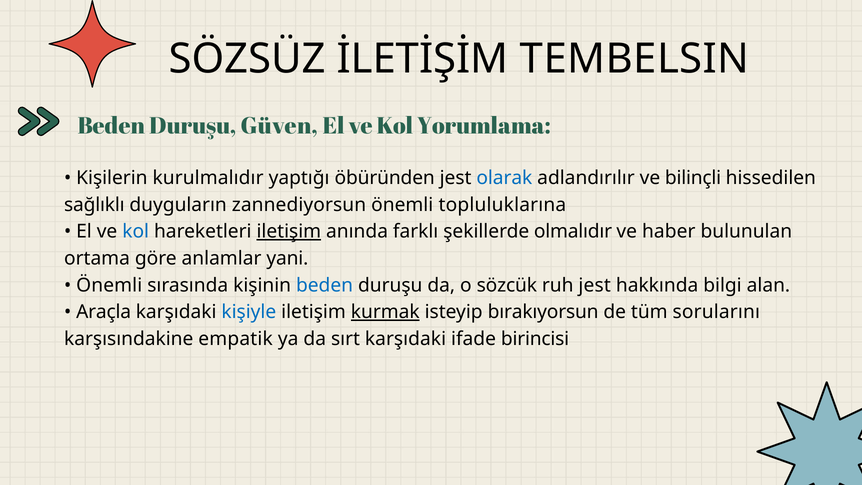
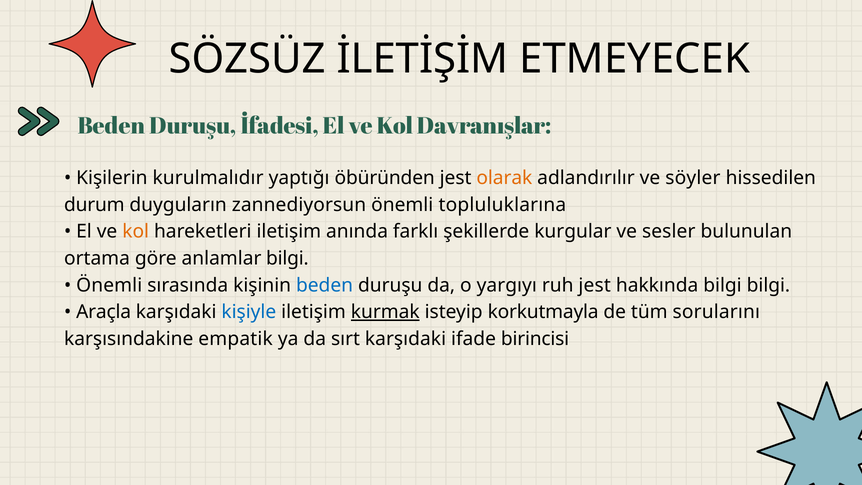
TEMBELSIN: TEMBELSIN -> ETMEYECEK (635, 59)
Güven: Güven -> İfadesi (280, 126)
Yorumlama: Yorumlama -> Davranışlar (484, 126)
olarak colour: blue -> orange (504, 178)
bilinçli: bilinçli -> söyler (693, 178)
sağlıklı: sağlıklı -> durum (94, 205)
kol colour: blue -> orange (136, 231)
iletişim underline: present -> none (289, 231)
olmalıdır: olmalıdır -> kurgular (573, 231)
haber: haber -> sesler (669, 231)
anlamlar yani: yani -> bilgi (287, 258)
sözcük: sözcük -> yargıyı (507, 285)
bilgi alan: alan -> bilgi (768, 285)
bırakıyorsun: bırakıyorsun -> korkutmayla (543, 312)
